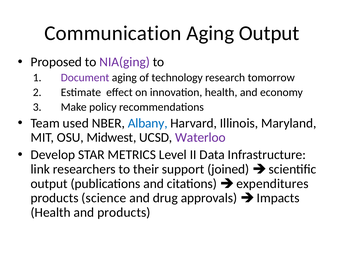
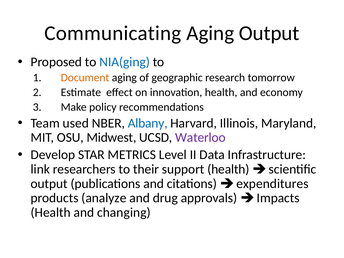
Communication: Communication -> Communicating (113, 33)
NIA(ging colour: purple -> blue (125, 62)
Document colour: purple -> orange (85, 78)
technology: technology -> geographic (177, 78)
support joined: joined -> health (228, 169)
science: science -> analyze (104, 198)
and products: products -> changing (124, 212)
